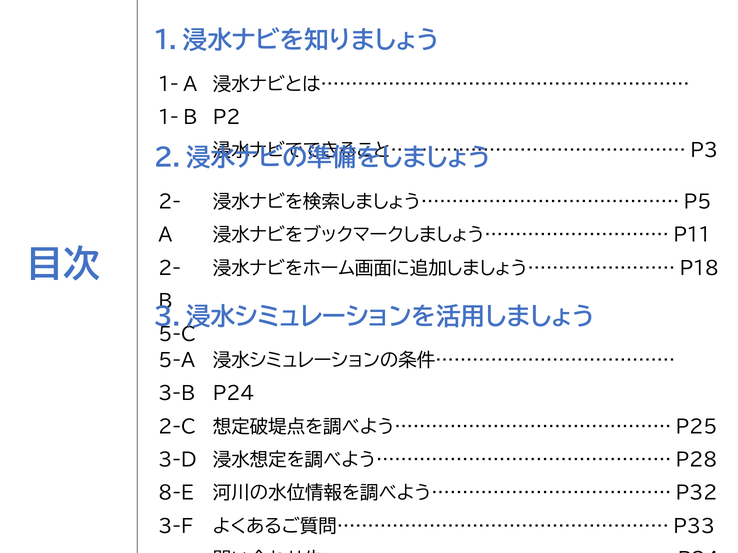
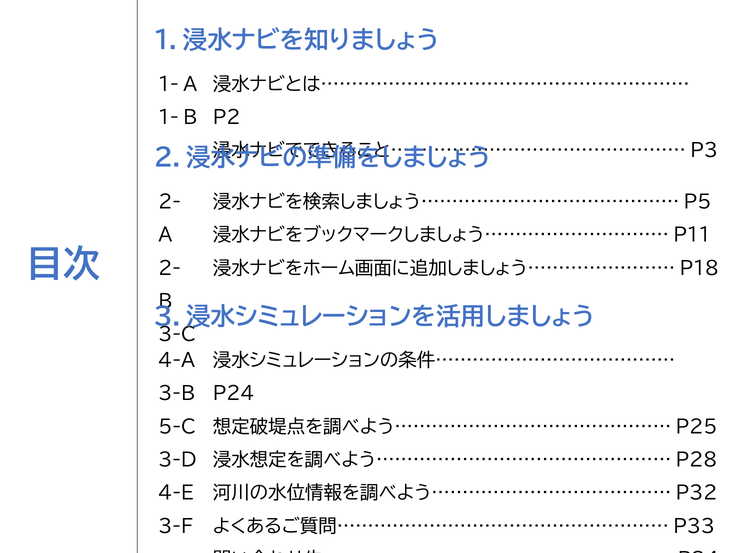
5-C: 5-C -> 3-C (177, 335)
5-A: 5-A -> 4-A (177, 361)
2-C: 2-C -> 5-C (177, 427)
8-E: 8-E -> 4-E (176, 494)
